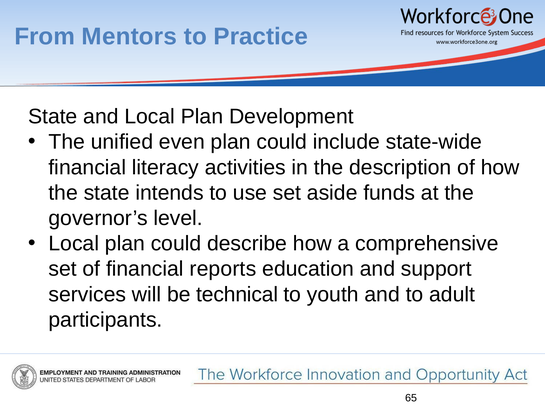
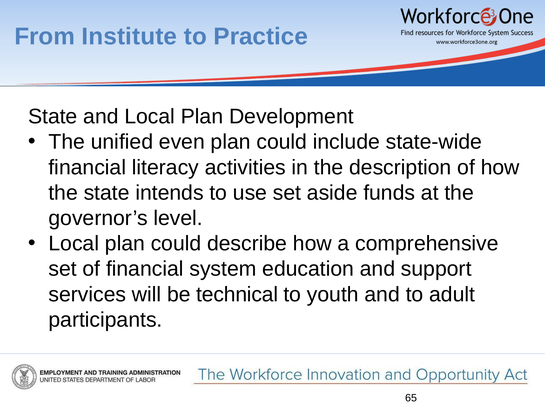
Mentors: Mentors -> Institute (129, 37)
reports: reports -> system (223, 269)
